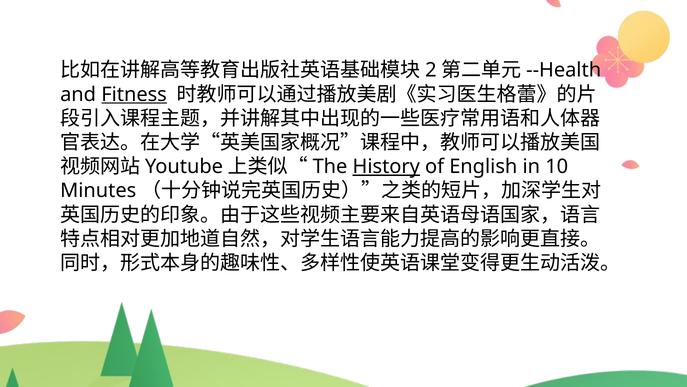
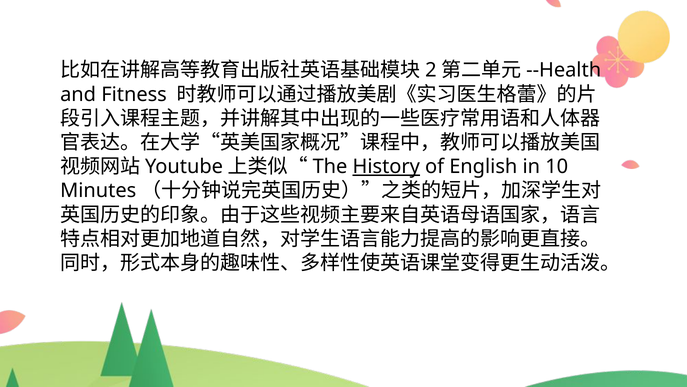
Fitness underline: present -> none (134, 94)
